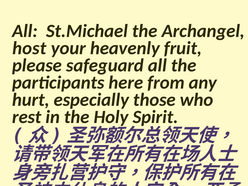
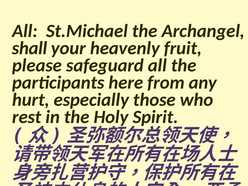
host: host -> shall (30, 48)
